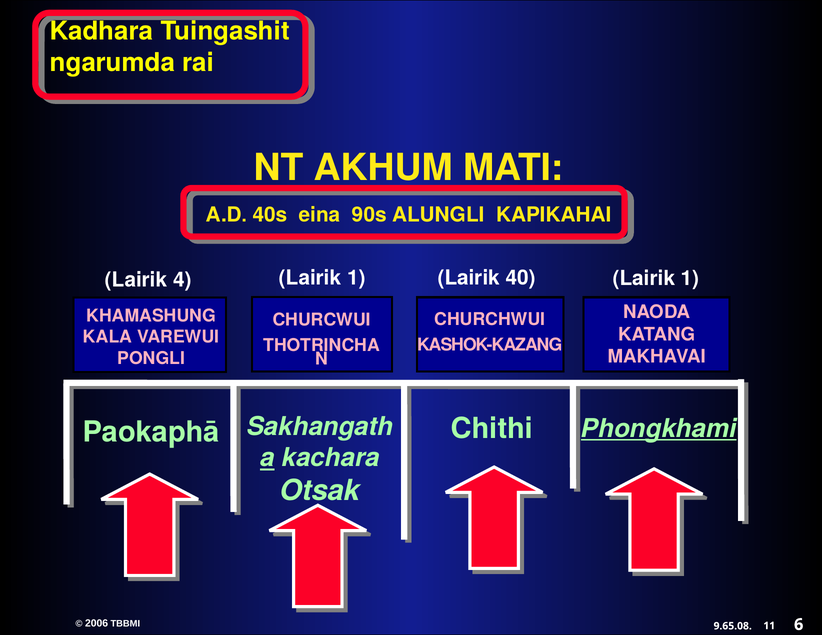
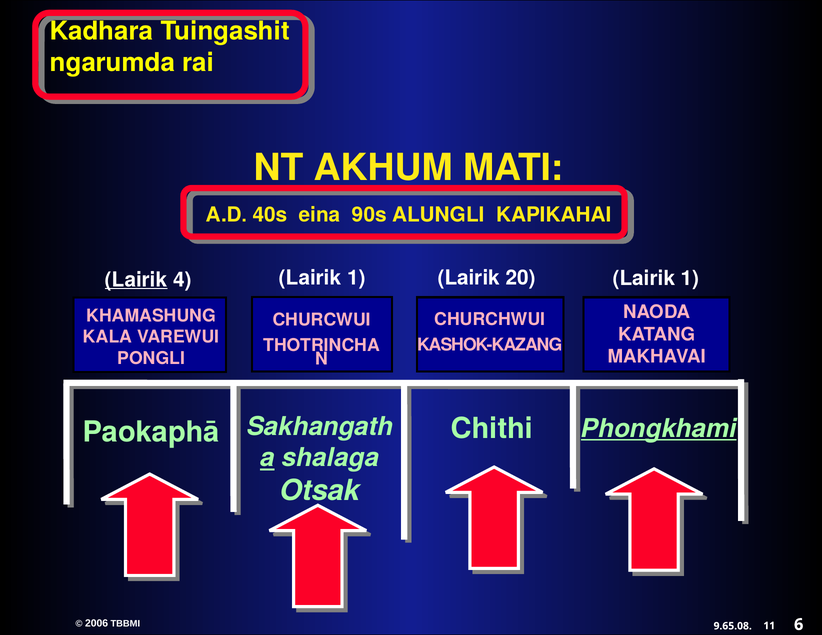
40: 40 -> 20 (521, 278)
Lairik underline: none -> present (136, 280)
kachara: kachara -> shalaga (330, 458)
